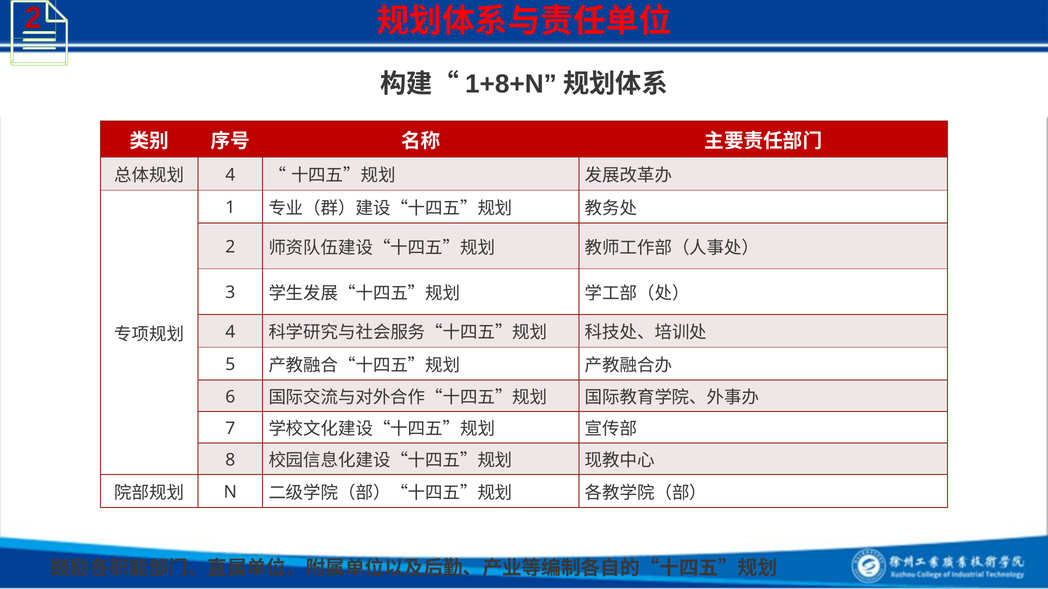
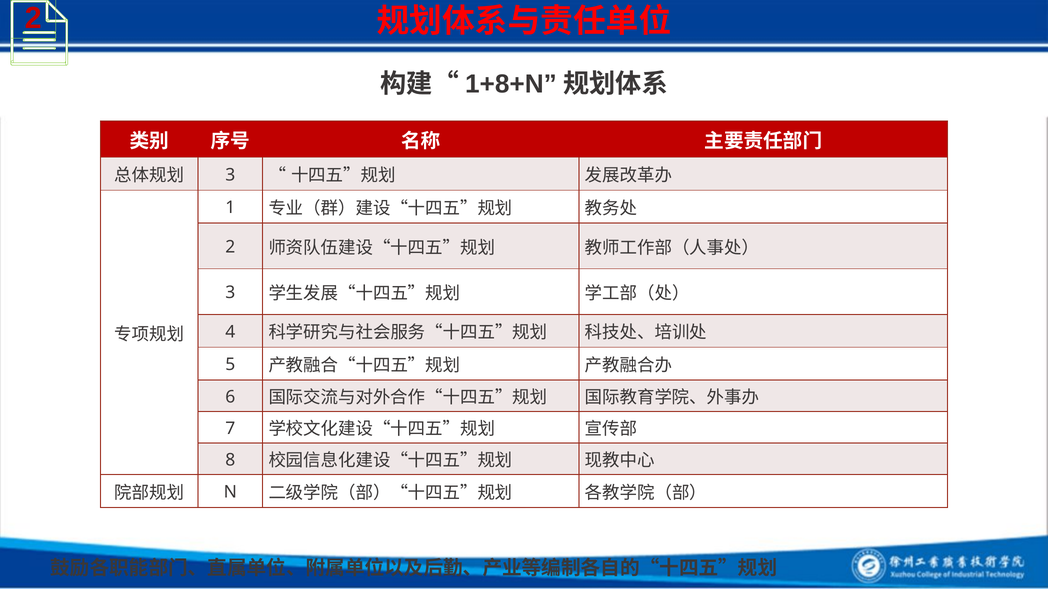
4: 4 -> 3 (230, 175)
